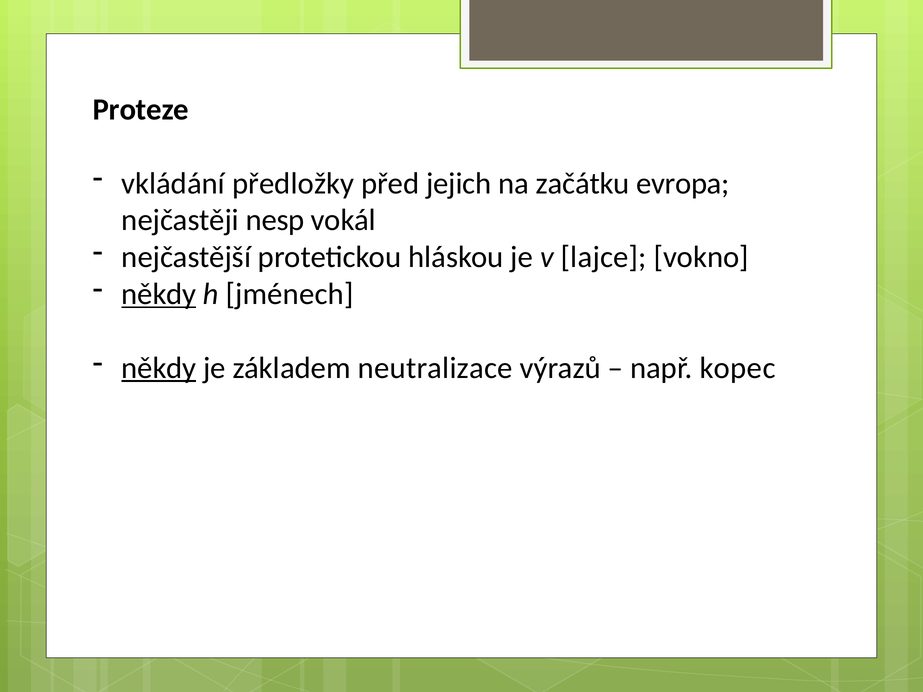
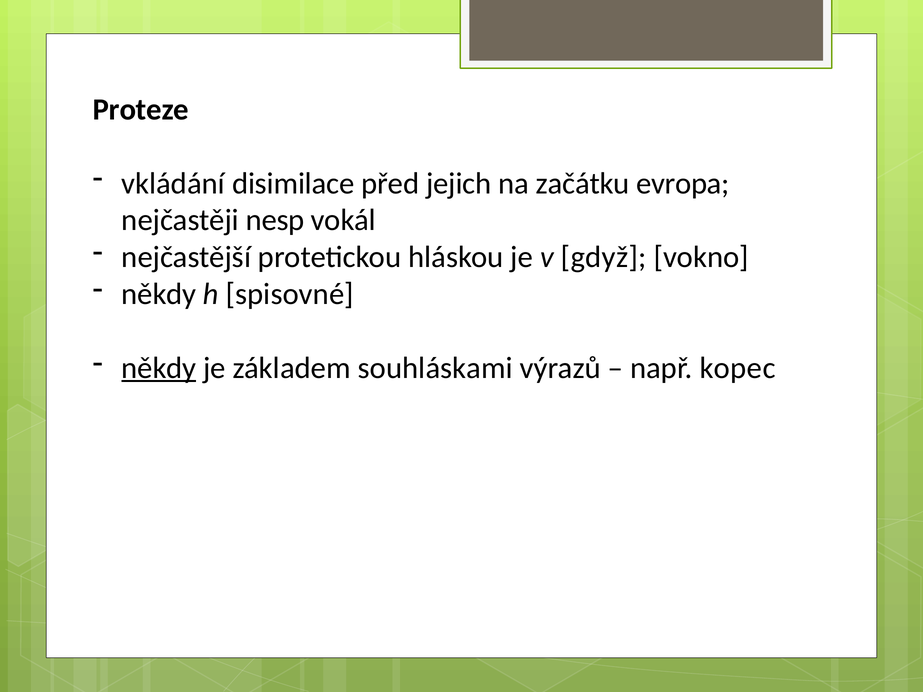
předložky: předložky -> disimilace (293, 183)
lajce: lajce -> gdyž (604, 257)
někdy underline: present -> none (159, 294)
jménech: jménech -> spisovné (290, 294)
neutralizace: neutralizace -> souhláskami (435, 368)
